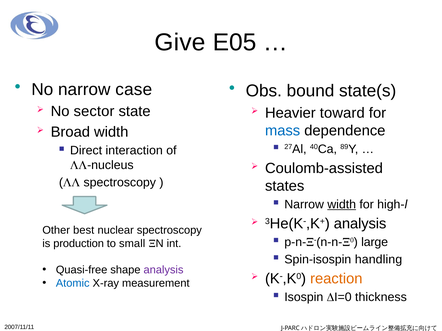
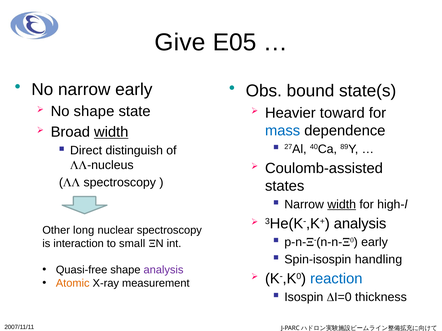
narrow case: case -> early (134, 90)
No sector: sector -> shape (94, 112)
width underline: none -> present (111, 132)
interaction: interaction -> distinguish (134, 151)
best: best -> long (84, 231)
large: large -> early (375, 242)
production: production -> interaction (79, 244)
reaction colour: orange -> blue (336, 279)
Atomic colour: blue -> orange (73, 284)
